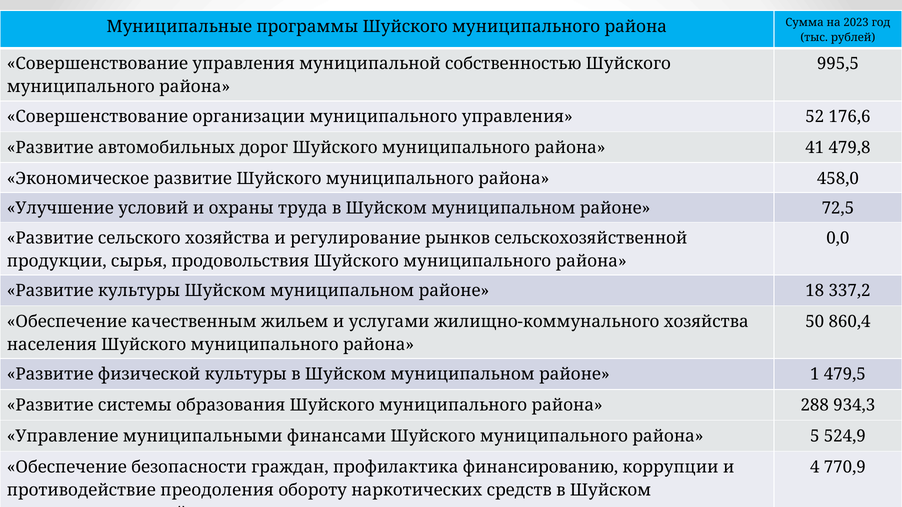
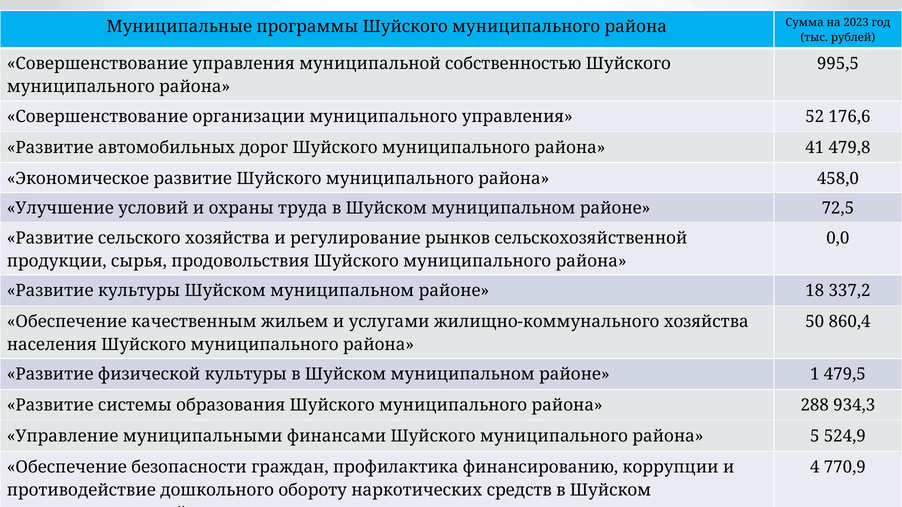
преодоления: преодоления -> дошкольного (217, 490)
